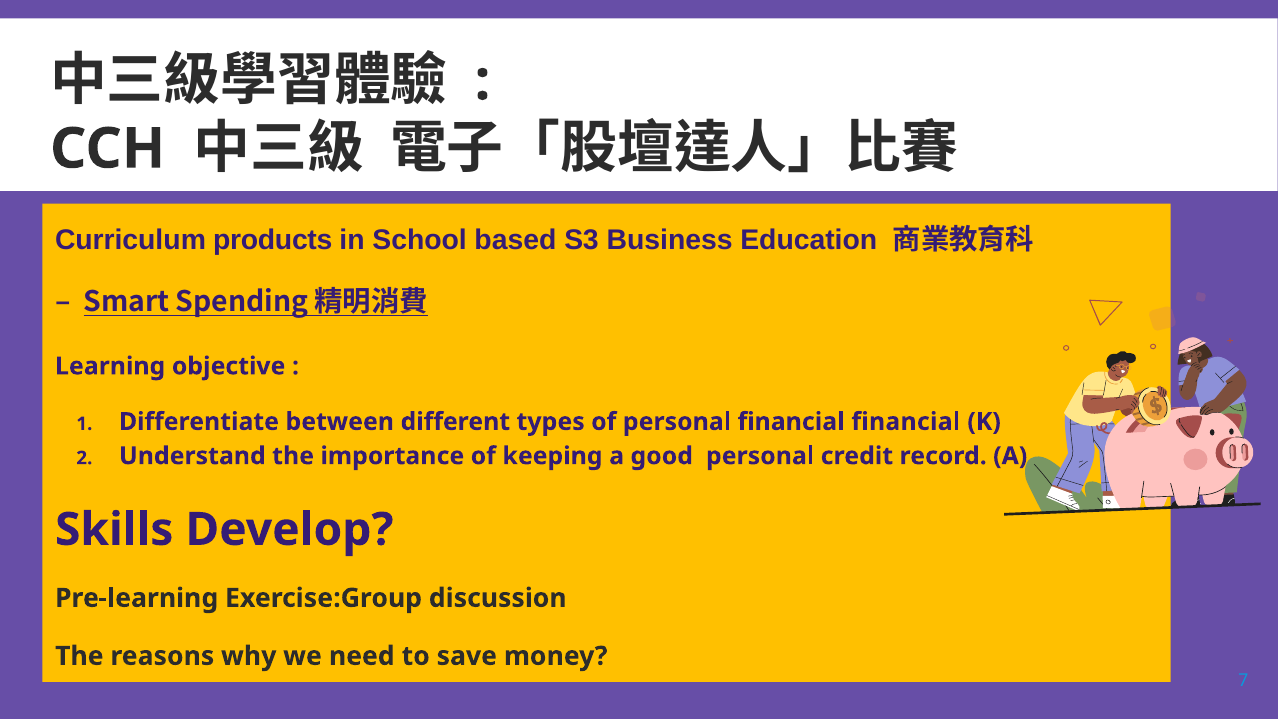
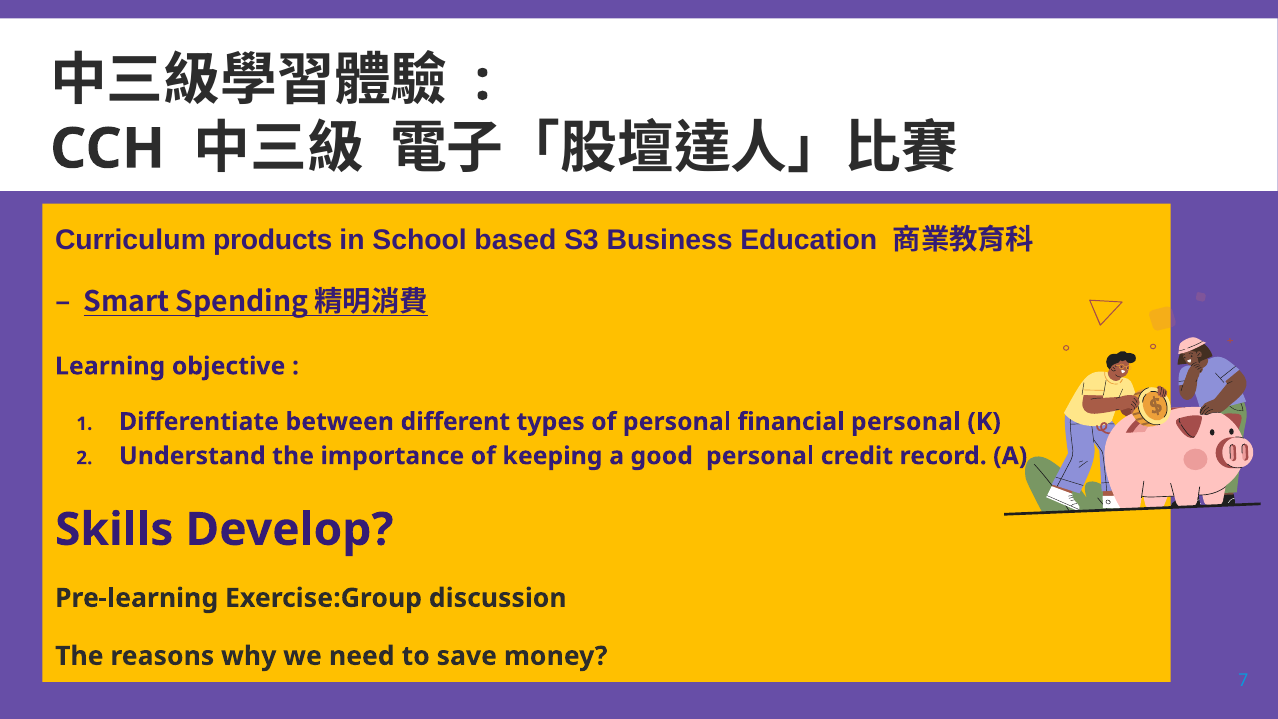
financial financial: financial -> personal (906, 422)
